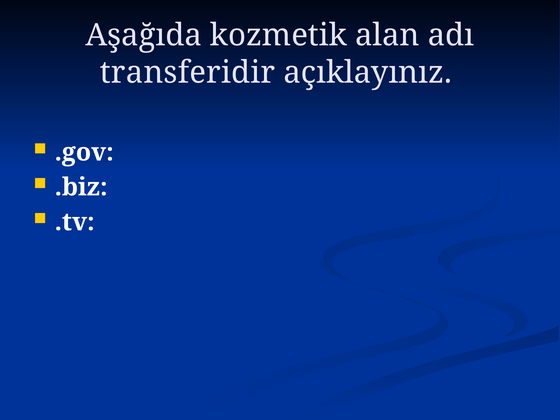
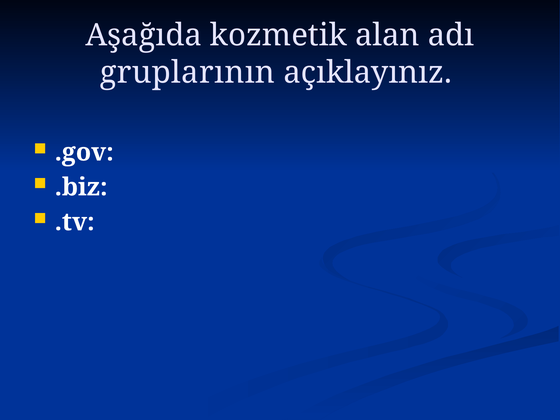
transferidir: transferidir -> gruplarının (187, 73)
